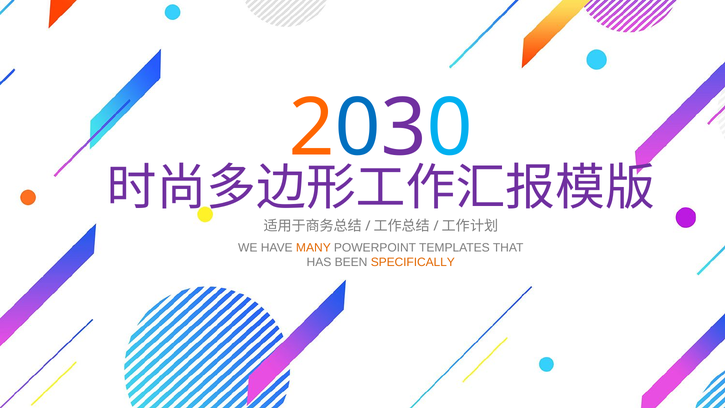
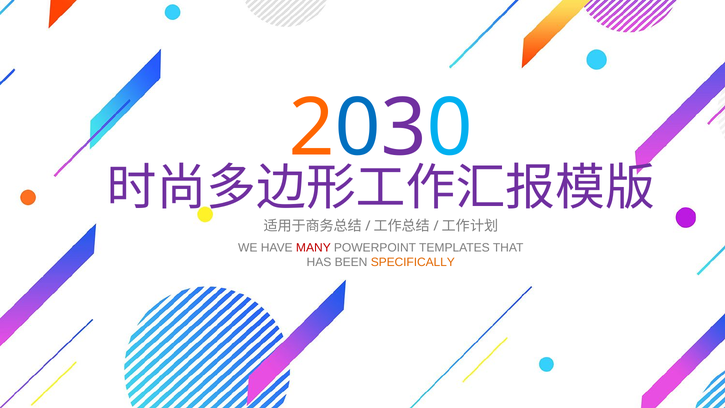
MANY colour: orange -> red (313, 248)
